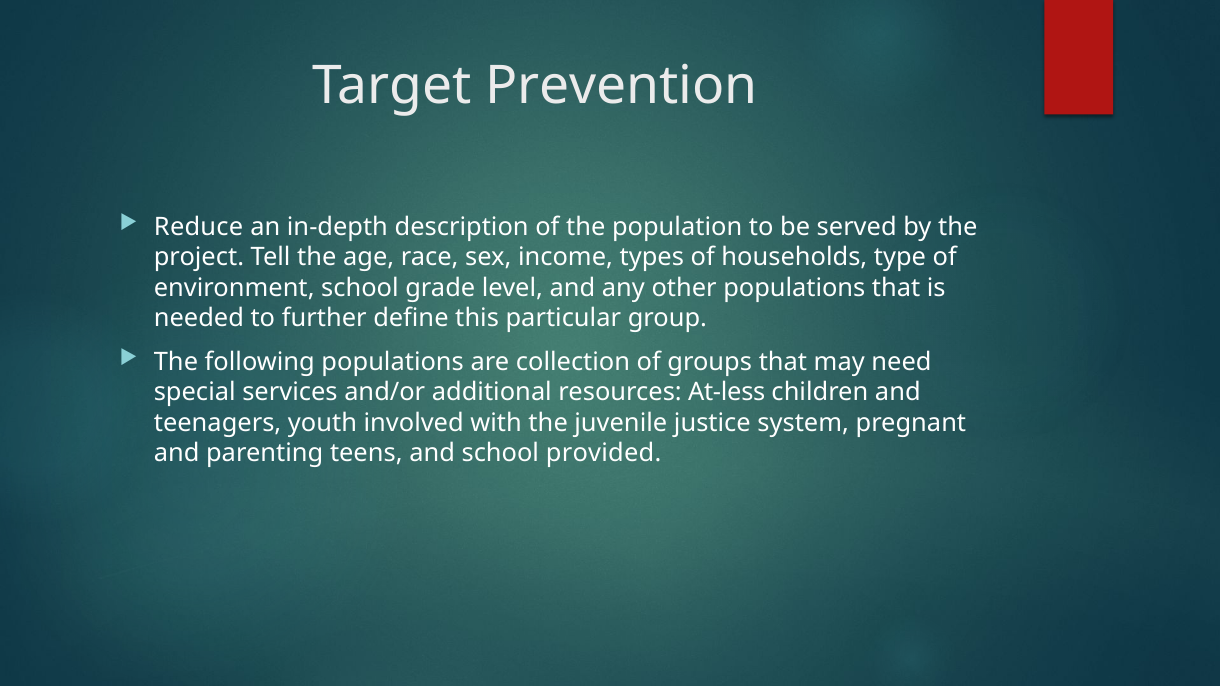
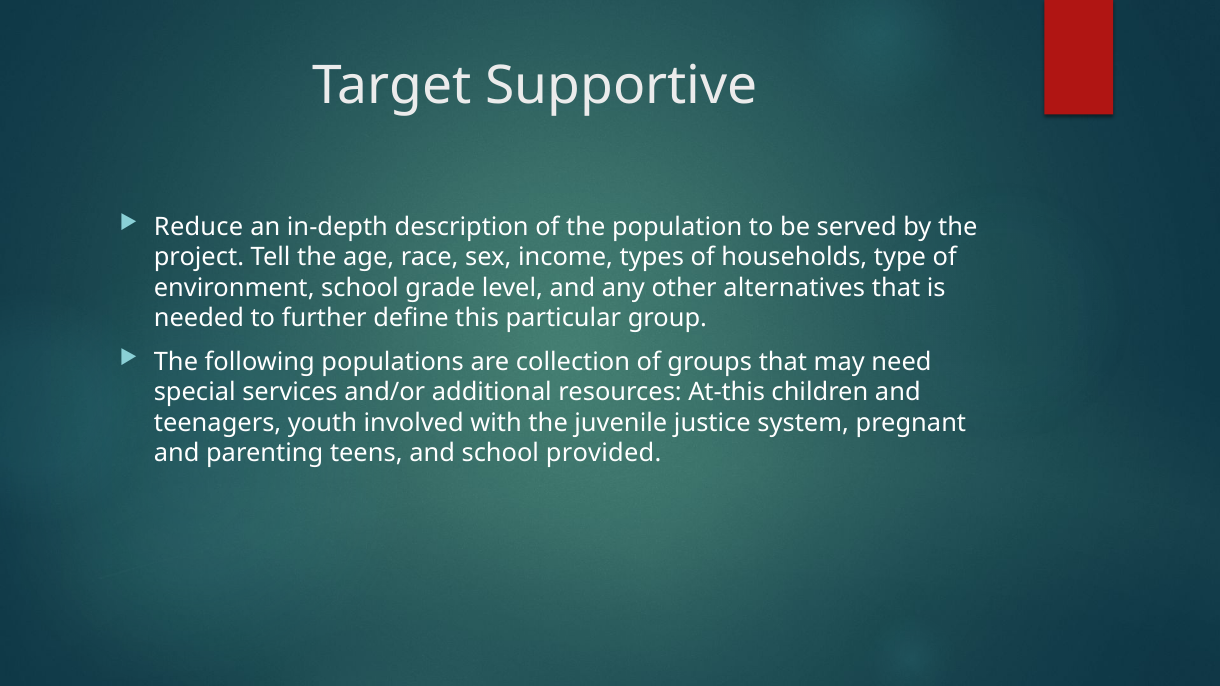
Prevention: Prevention -> Supportive (622, 86)
other populations: populations -> alternatives (794, 288)
At-less: At-less -> At-this (727, 392)
